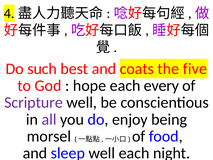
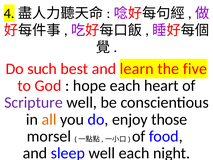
coats: coats -> learn (137, 69)
every: every -> heart (161, 85)
all colour: purple -> orange (49, 119)
being: being -> those (169, 119)
